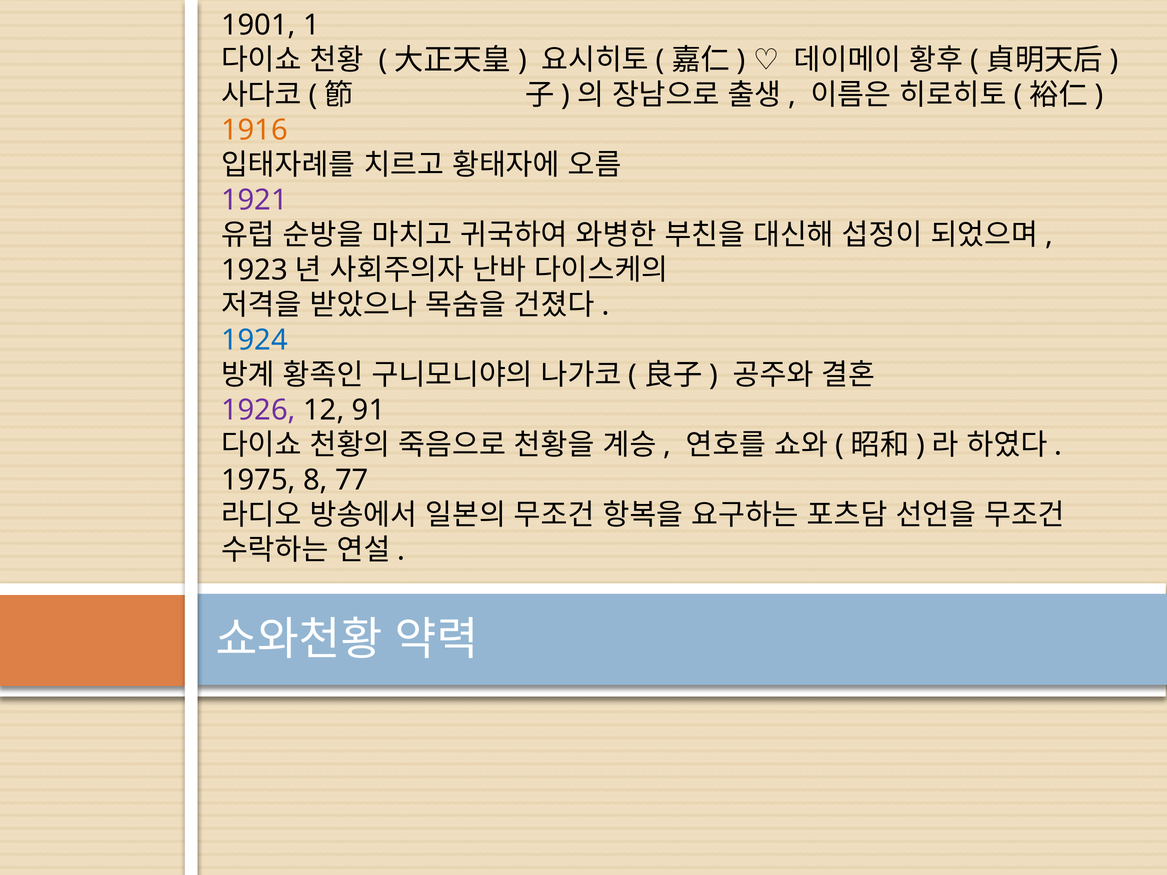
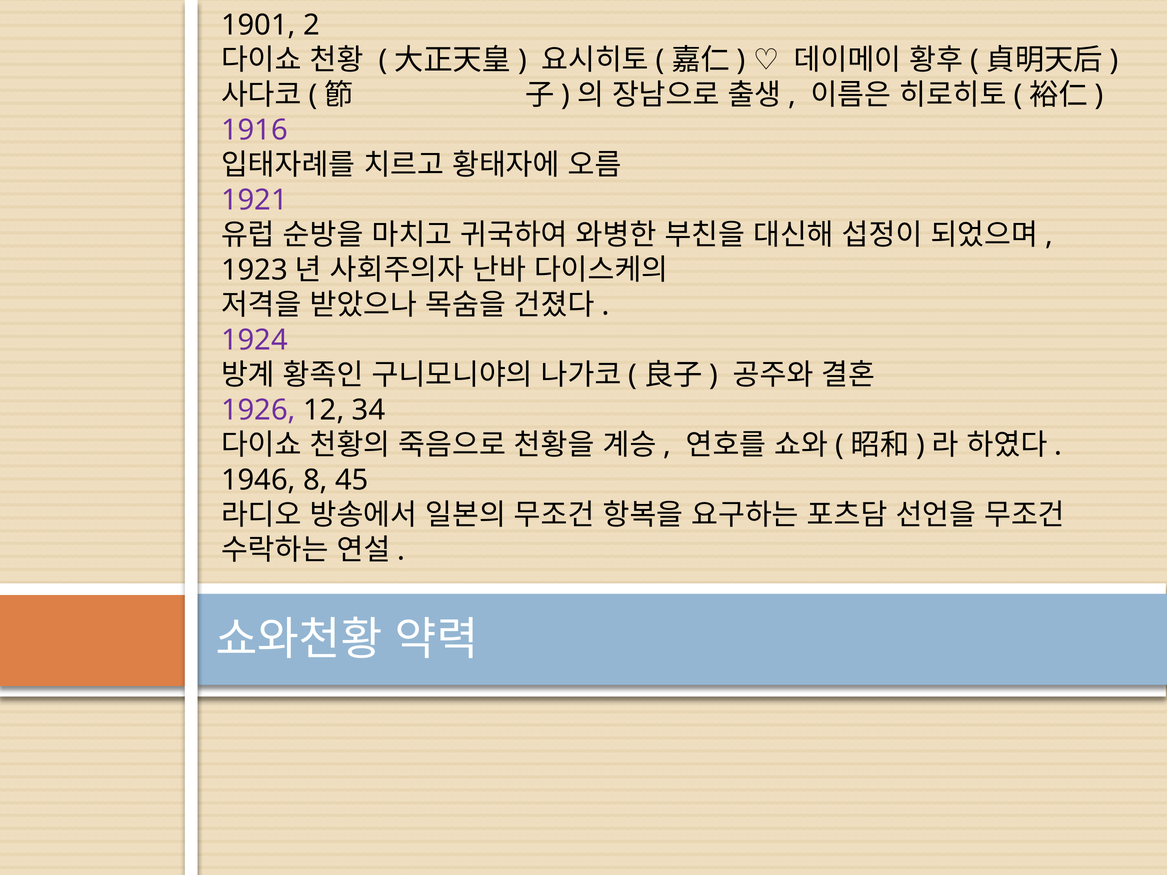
1: 1 -> 2 (311, 25)
1916 colour: orange -> purple (254, 130)
1924 colour: blue -> purple (254, 340)
91: 91 -> 34 (369, 410)
1975: 1975 -> 1946 (258, 480)
77: 77 -> 45 (352, 480)
